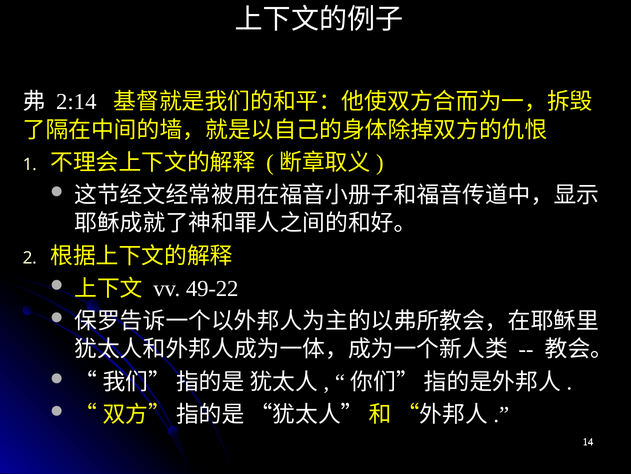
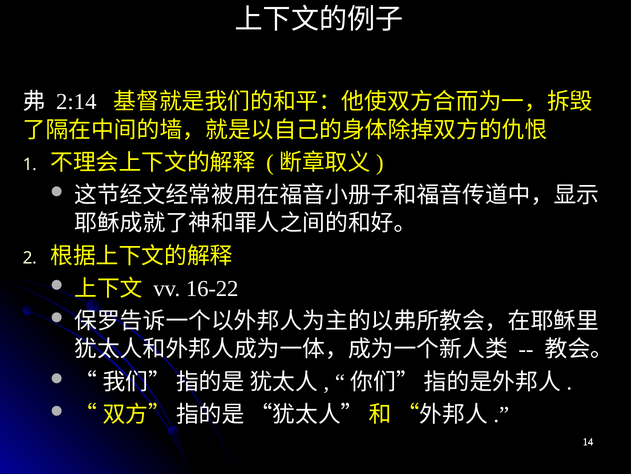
49-22: 49-22 -> 16-22 (212, 288)
